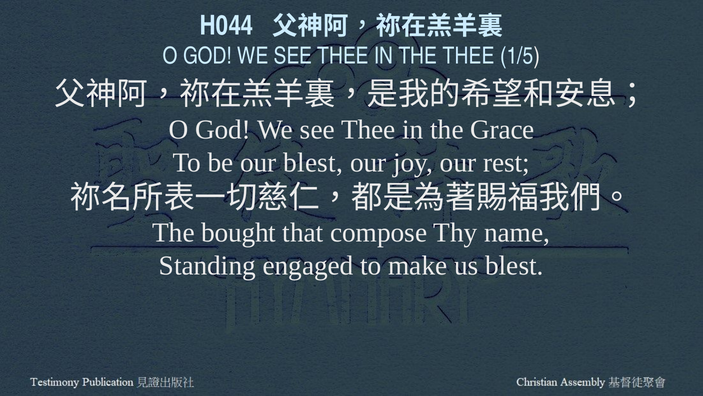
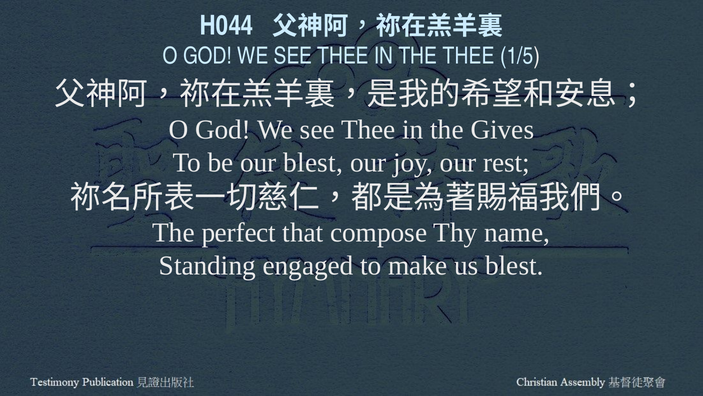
Grace: Grace -> Gives (502, 129)
bought: bought -> perfect (239, 233)
